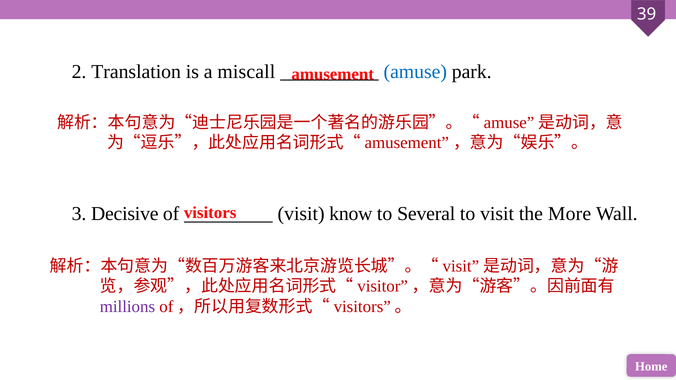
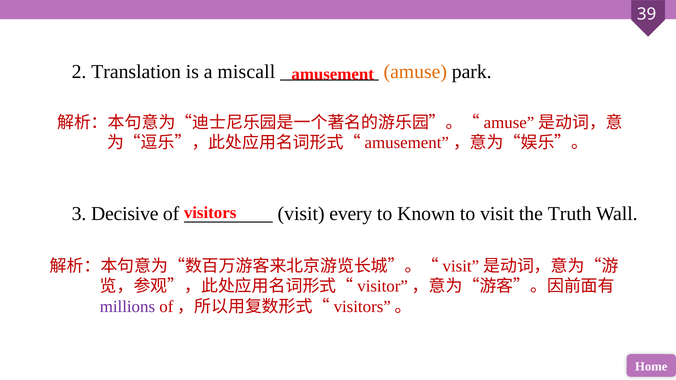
amuse colour: blue -> orange (415, 72)
know: know -> every (351, 214)
Several: Several -> Known (426, 214)
More: More -> Truth (570, 214)
